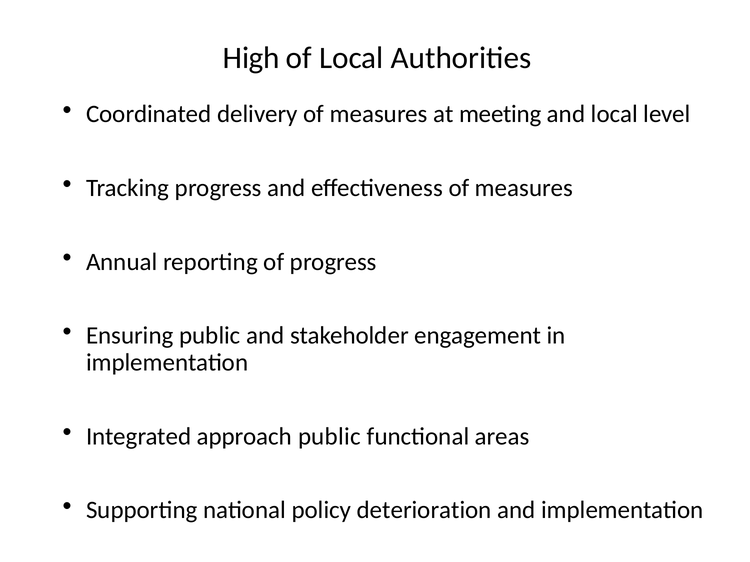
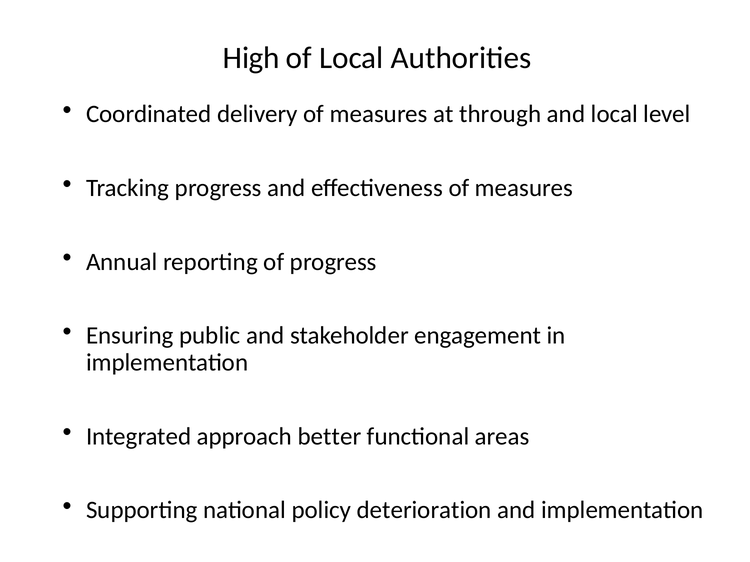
meeting: meeting -> through (500, 114)
approach public: public -> better (329, 437)
